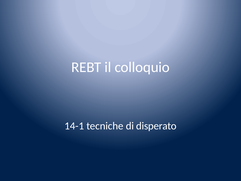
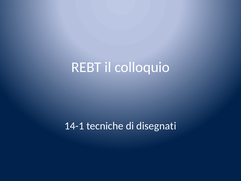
disperato: disperato -> disegnati (156, 126)
